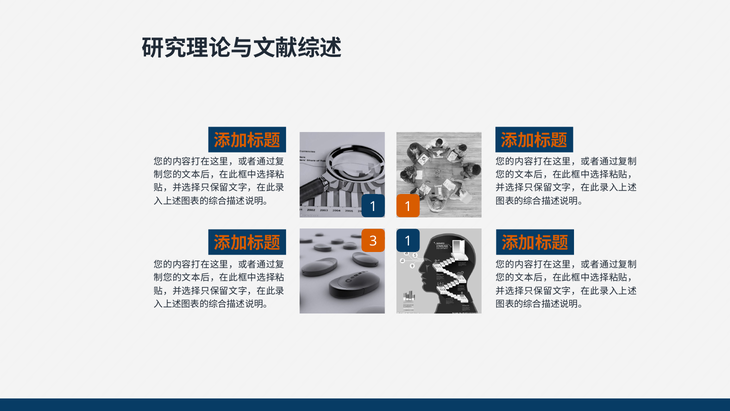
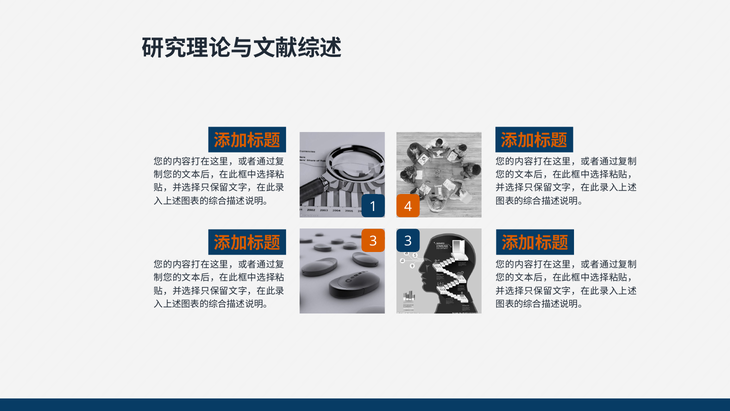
1 1: 1 -> 4 (408, 206)
3 1: 1 -> 3 (408, 241)
